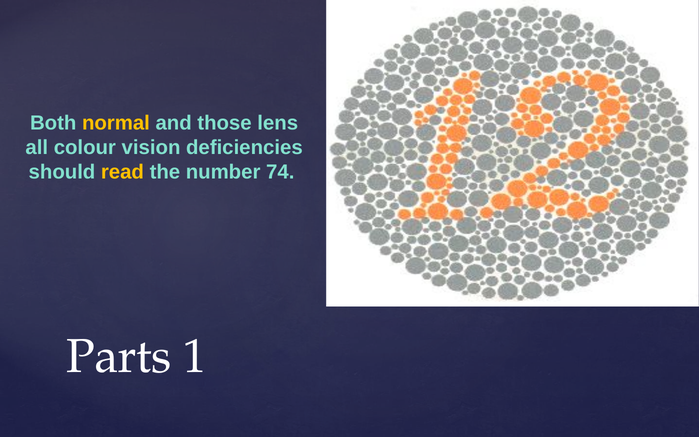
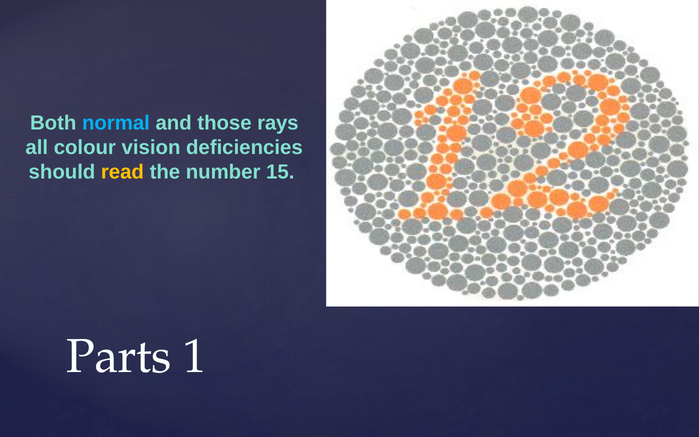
normal colour: yellow -> light blue (116, 123)
lens: lens -> rays (278, 123)
74: 74 -> 15 (280, 172)
